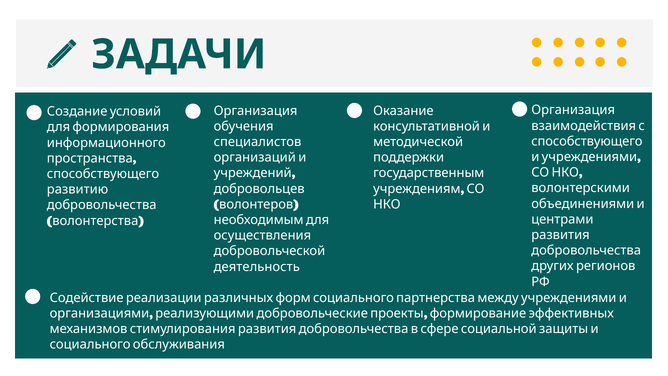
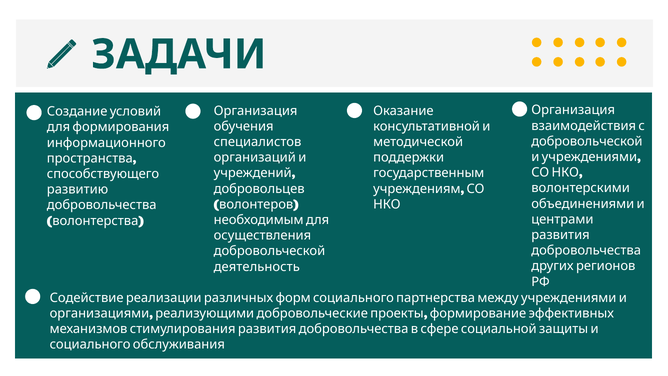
способствующего: способствующего -> добровольческой (587, 141)
